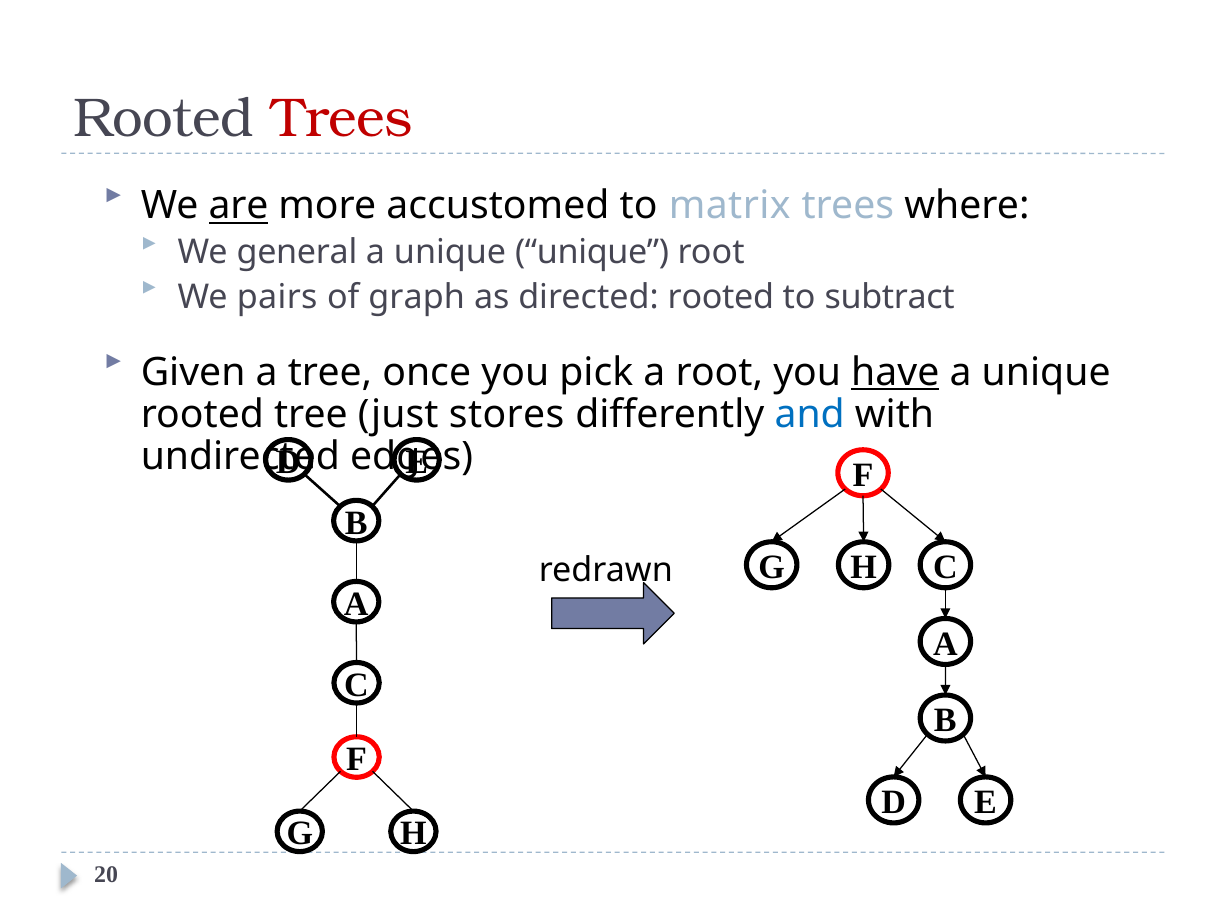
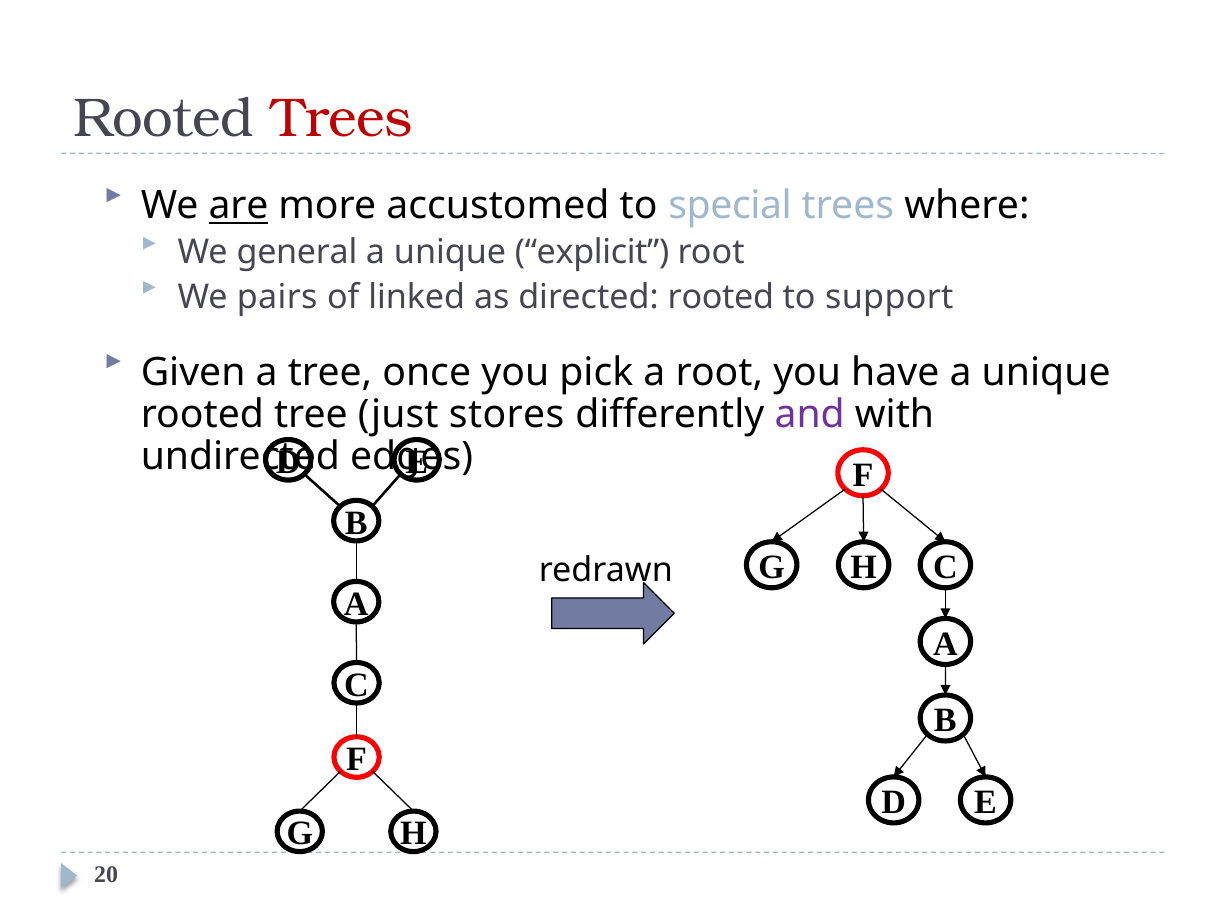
matrix: matrix -> special (730, 206)
unique unique: unique -> explicit (592, 252)
graph: graph -> linked (417, 297)
subtract: subtract -> support (889, 297)
have underline: present -> none (895, 372)
and colour: blue -> purple (810, 415)
